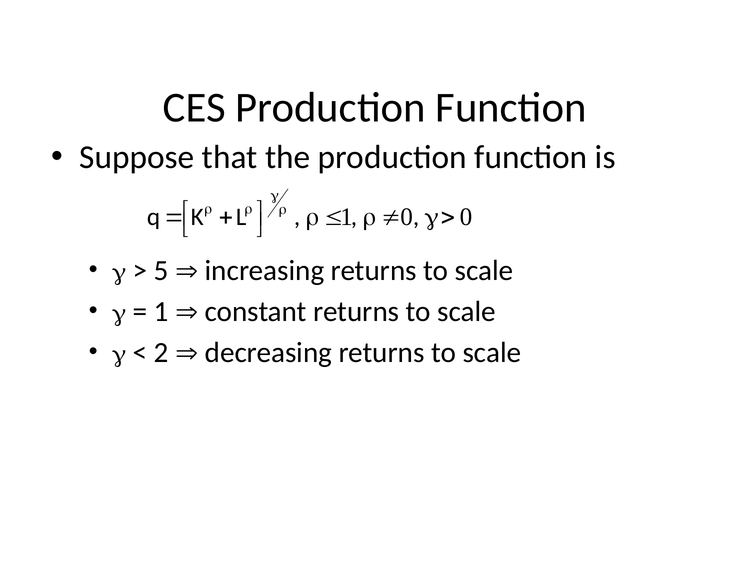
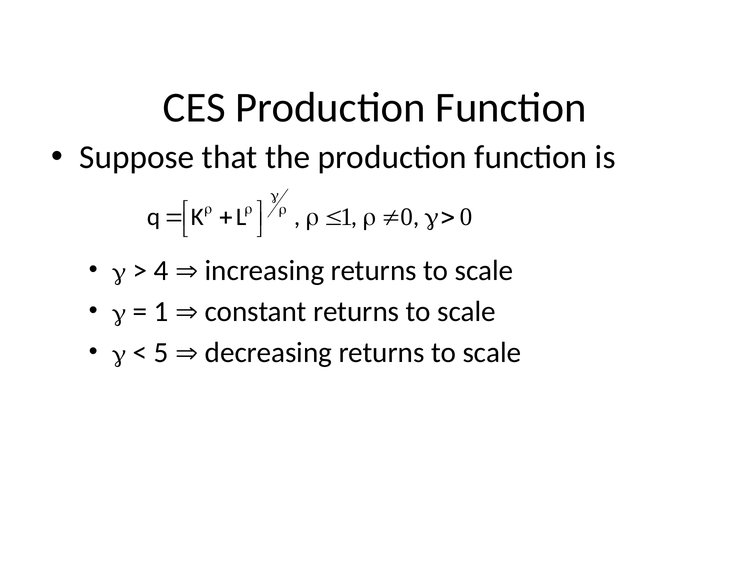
5: 5 -> 4 (161, 270)
2: 2 -> 5 (161, 352)
